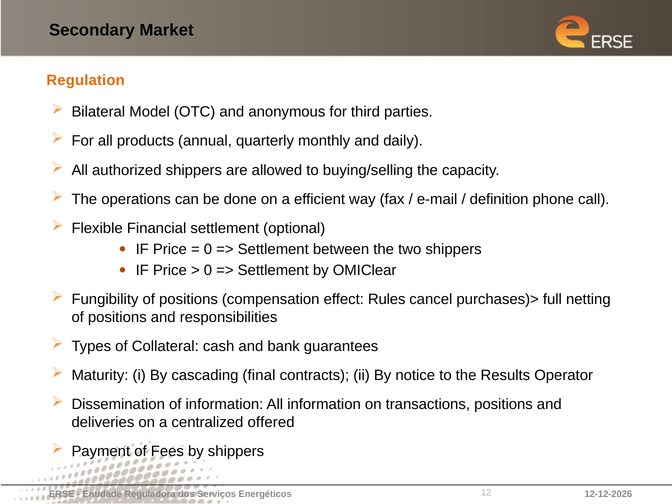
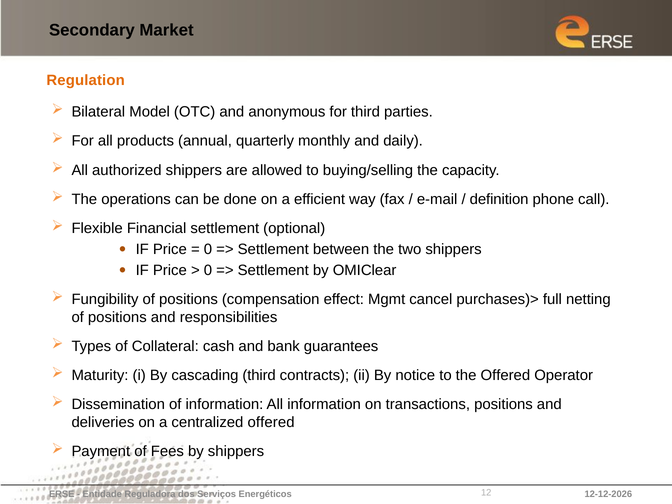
Rules: Rules -> Mgmt (387, 299)
cascading final: final -> third (259, 375)
the Results: Results -> Offered (505, 375)
